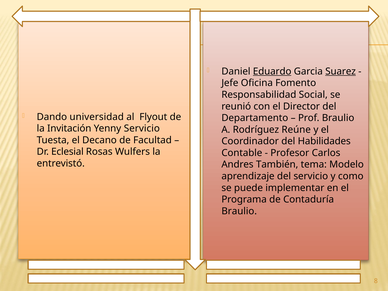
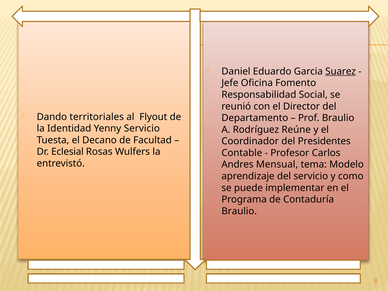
Eduardo underline: present -> none (272, 71)
universidad: universidad -> territoriales (97, 117)
Invitación: Invitación -> Identidad (69, 128)
Habilidades: Habilidades -> Presidentes (324, 141)
También: También -> Mensual (277, 165)
